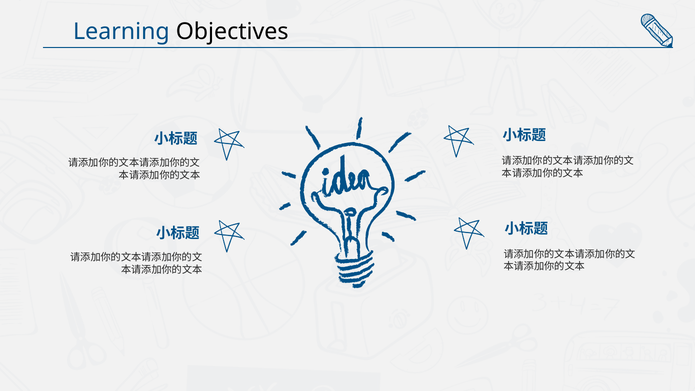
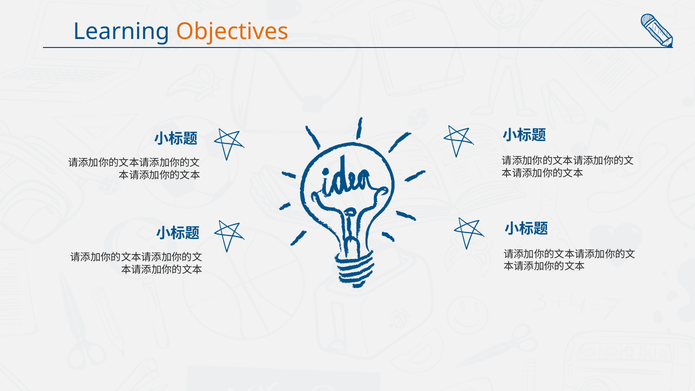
Objectives colour: black -> orange (232, 32)
